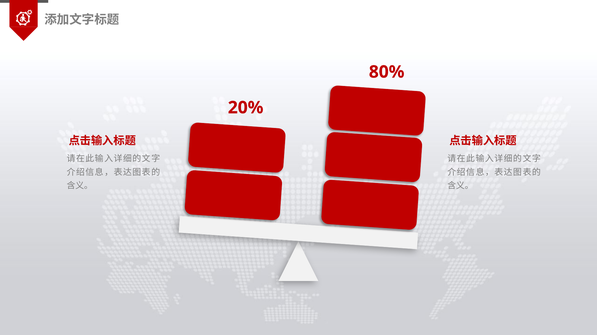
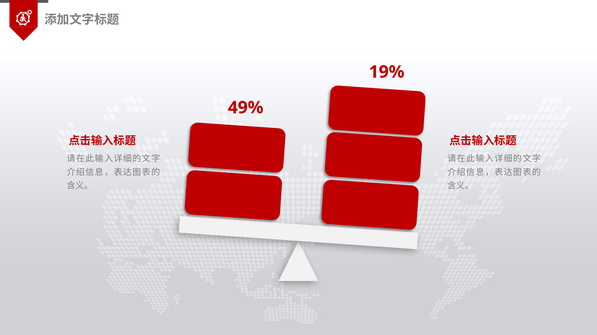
80%: 80% -> 19% (387, 72)
20%: 20% -> 49% (246, 108)
